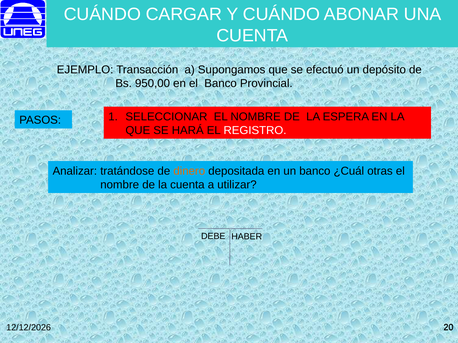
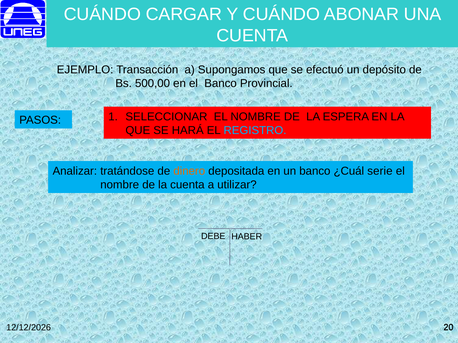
950,00: 950,00 -> 500,00 (152, 84)
REGISTRO colour: white -> light blue (255, 131)
otras: otras -> serie (380, 171)
